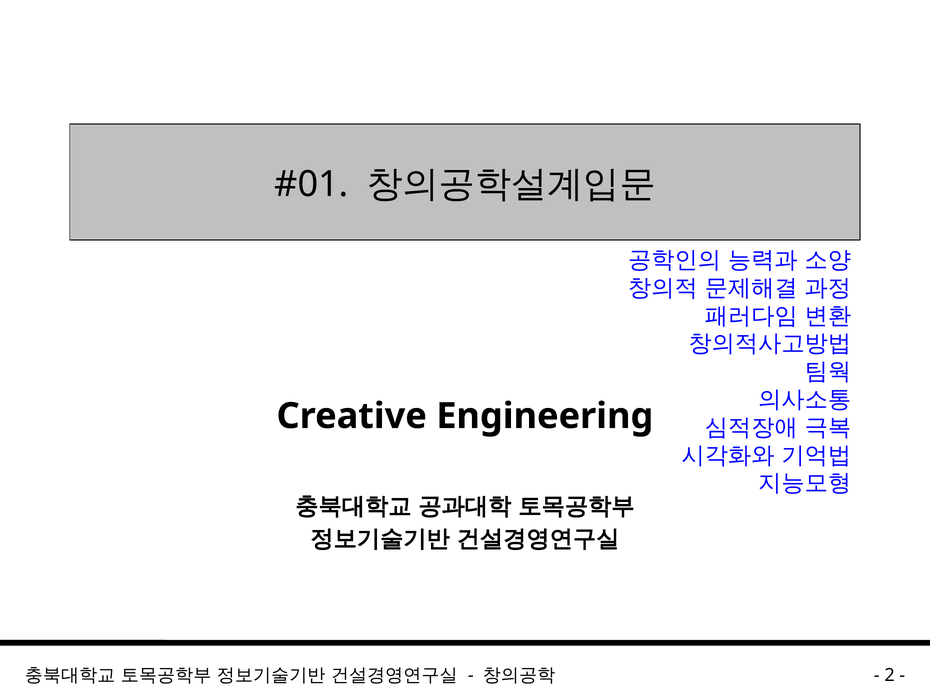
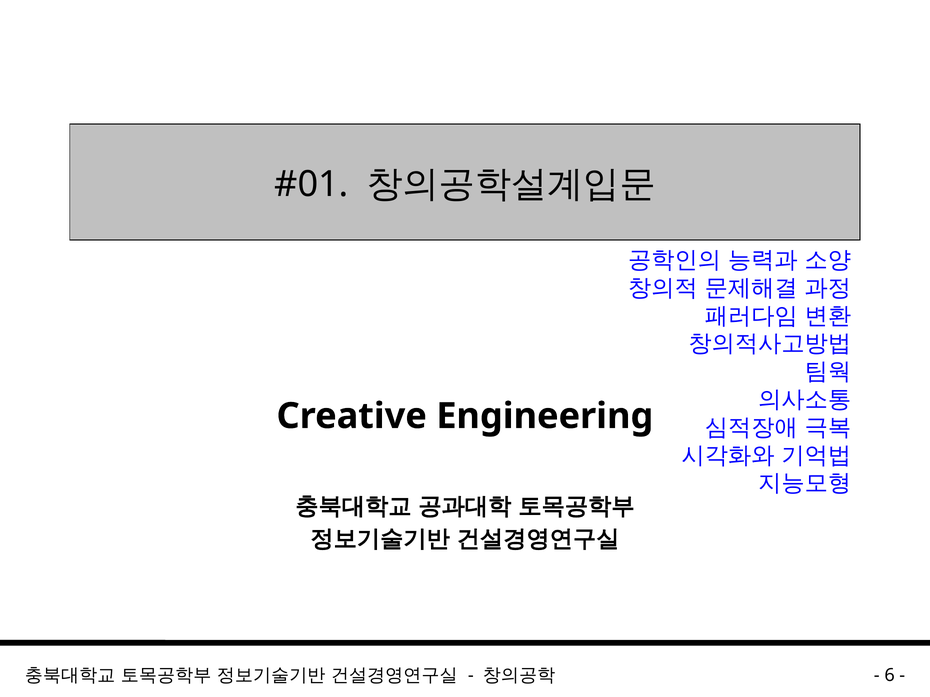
2: 2 -> 6 (890, 676)
